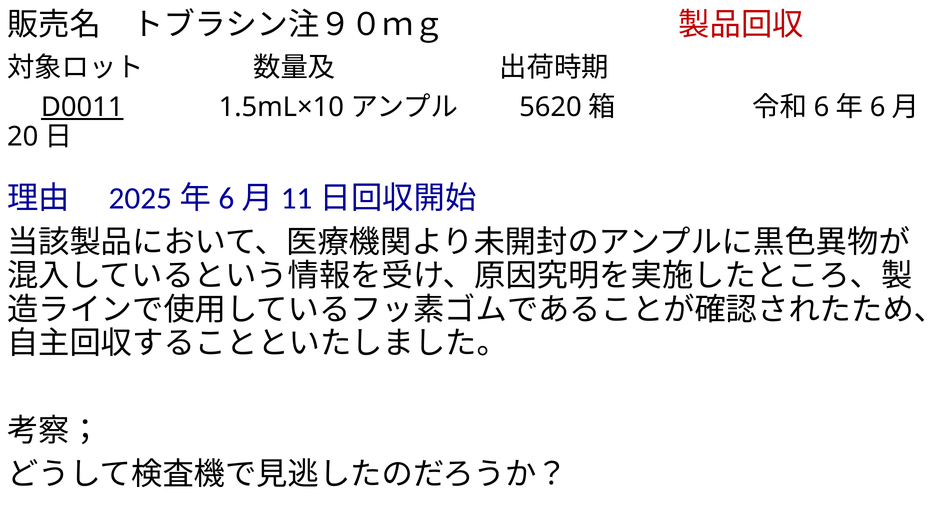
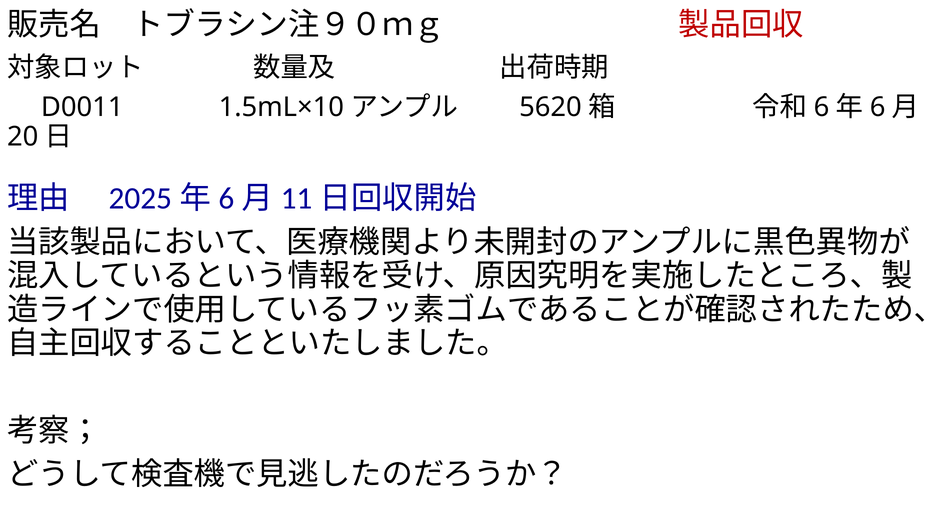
D0011 underline: present -> none (82, 107)
